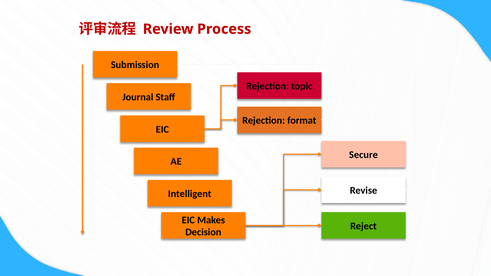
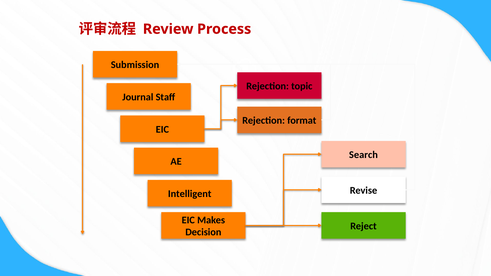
Secure: Secure -> Search (363, 155)
